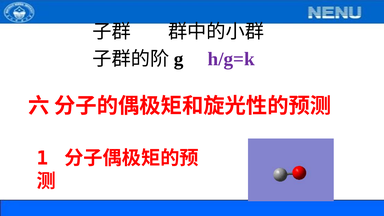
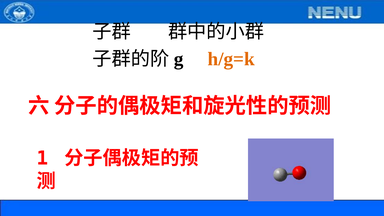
h/g=k colour: purple -> orange (231, 59)
